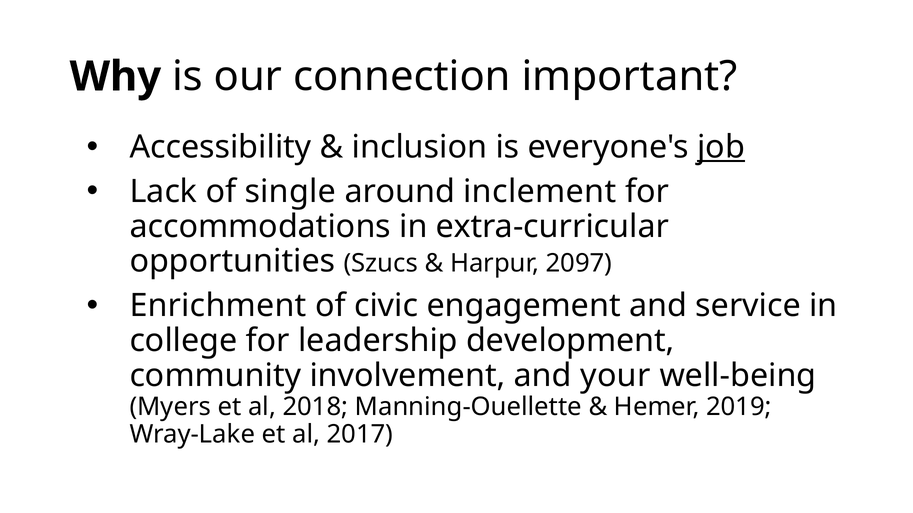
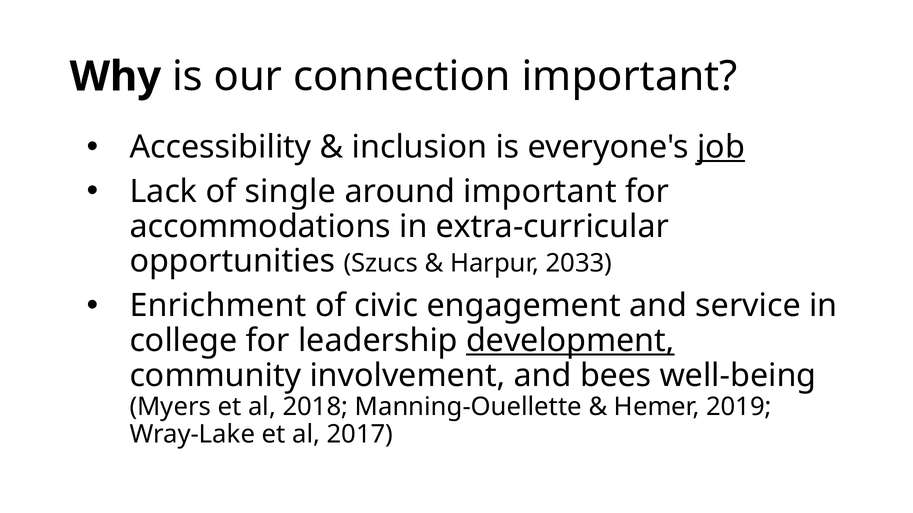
around inclement: inclement -> important (540, 192)
2097: 2097 -> 2033 (579, 264)
development underline: none -> present (570, 341)
your: your -> bees (616, 376)
